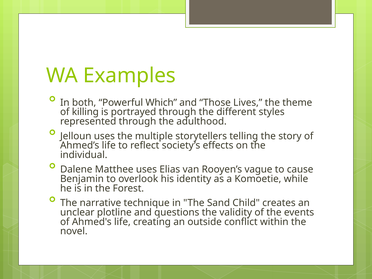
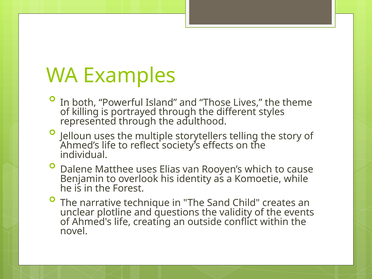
Which: Which -> Island (161, 103)
vague: vague -> which (258, 170)
